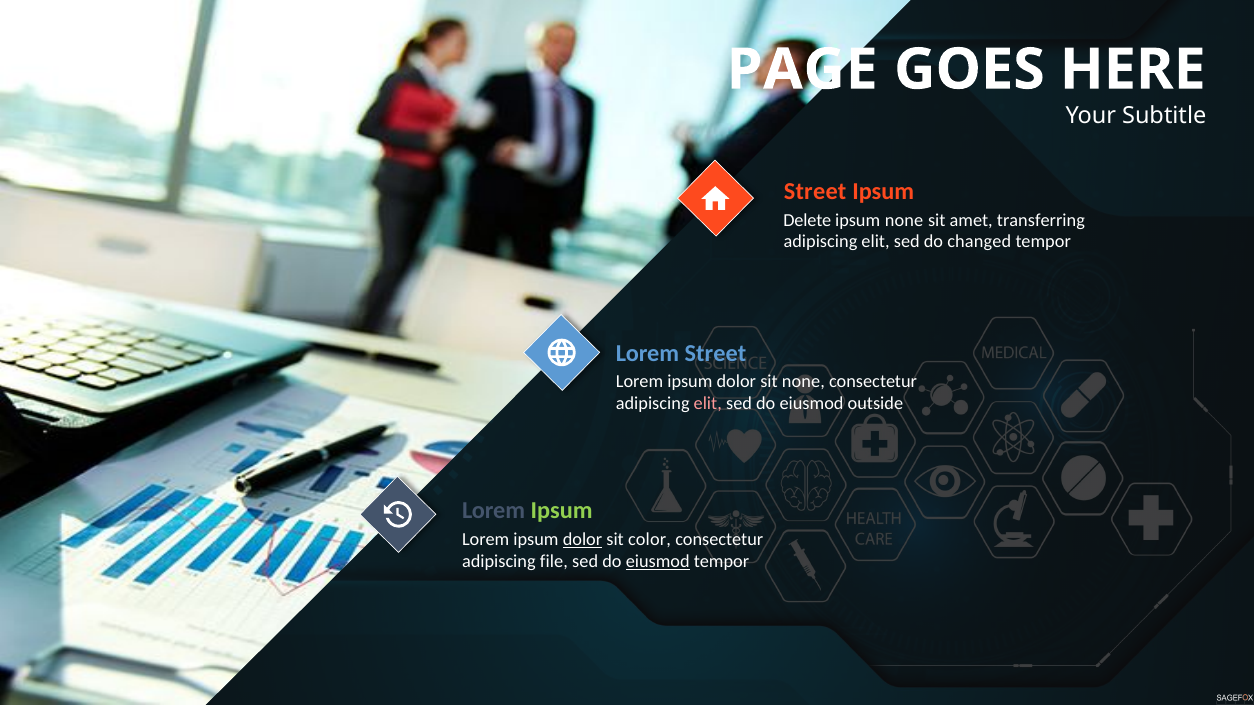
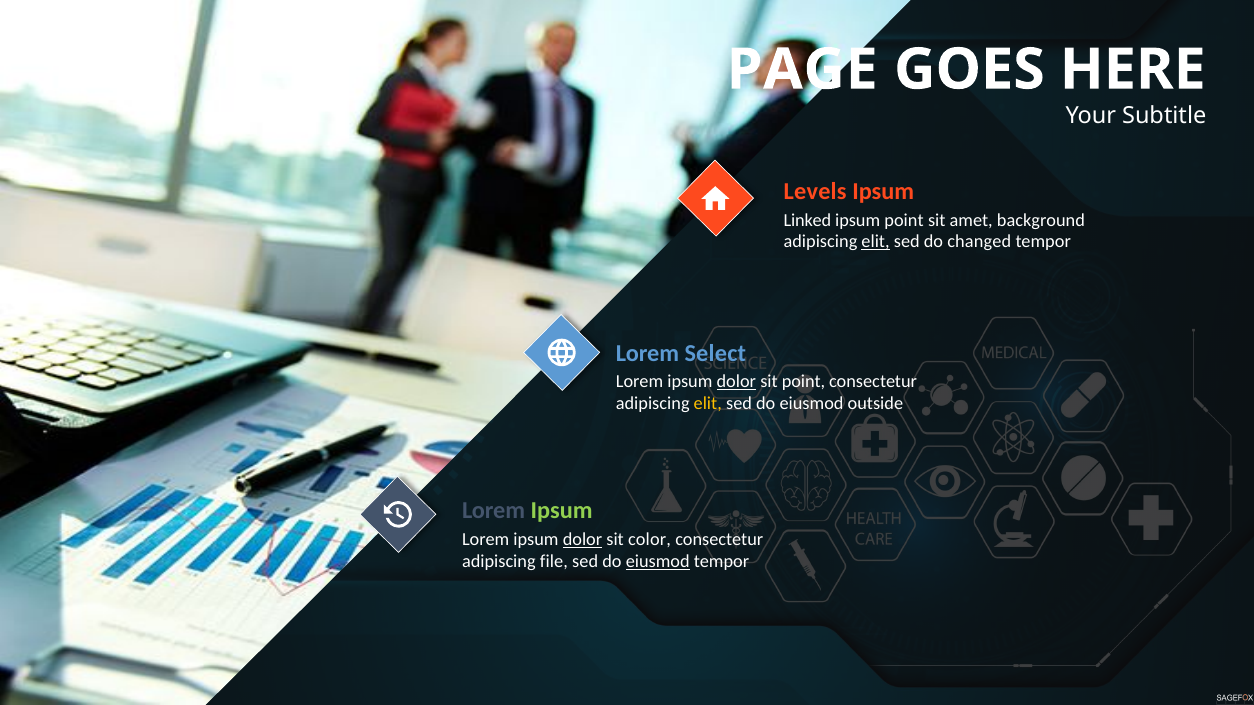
Street: Street -> Levels (815, 191)
Delete: Delete -> Linked (807, 220)
ipsum none: none -> point (904, 220)
transferring: transferring -> background (1041, 220)
elit underline: none -> present (876, 242)
Lorem Street: Street -> Select (715, 353)
dolor underline: none -> present (736, 382)
sit none: none -> point (803, 382)
elit colour: pink -> yellow (708, 404)
